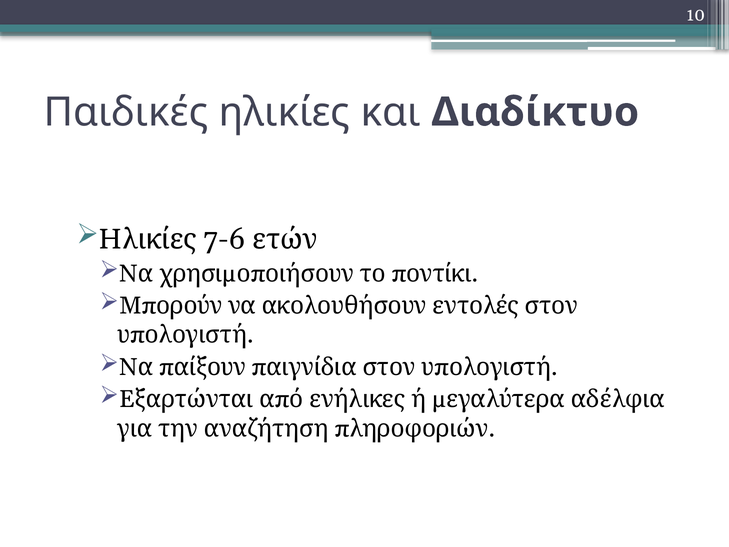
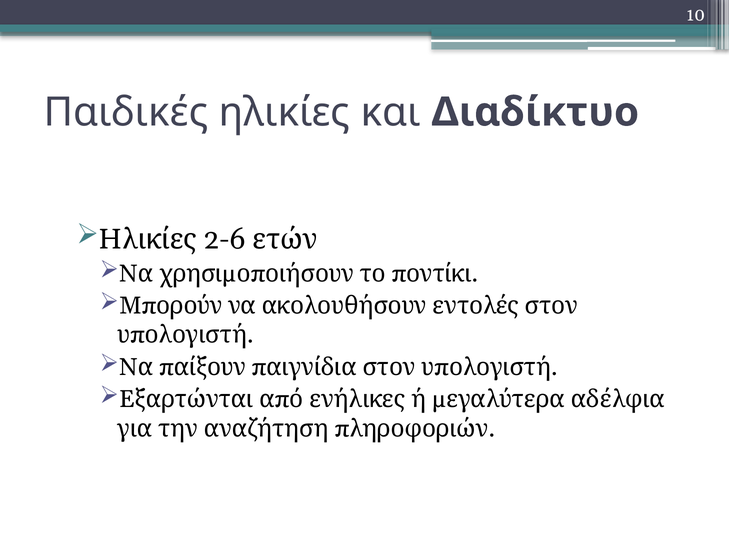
7-6: 7-6 -> 2-6 (225, 239)
